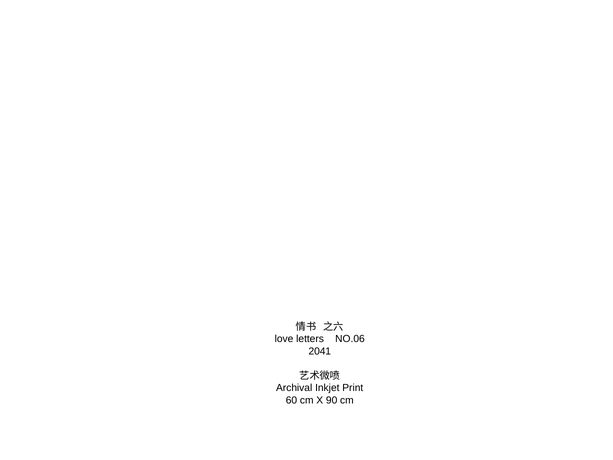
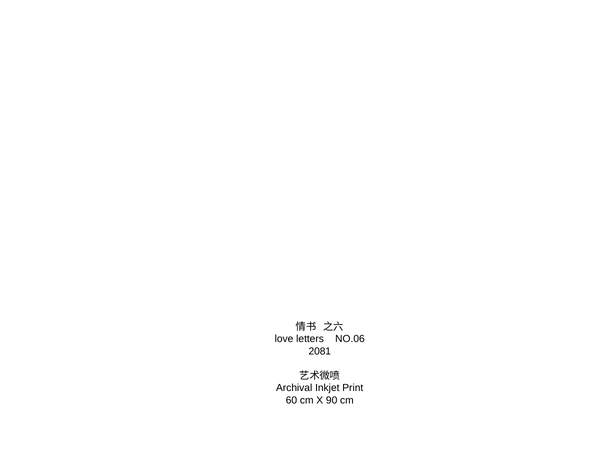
2041: 2041 -> 2081 (320, 351)
